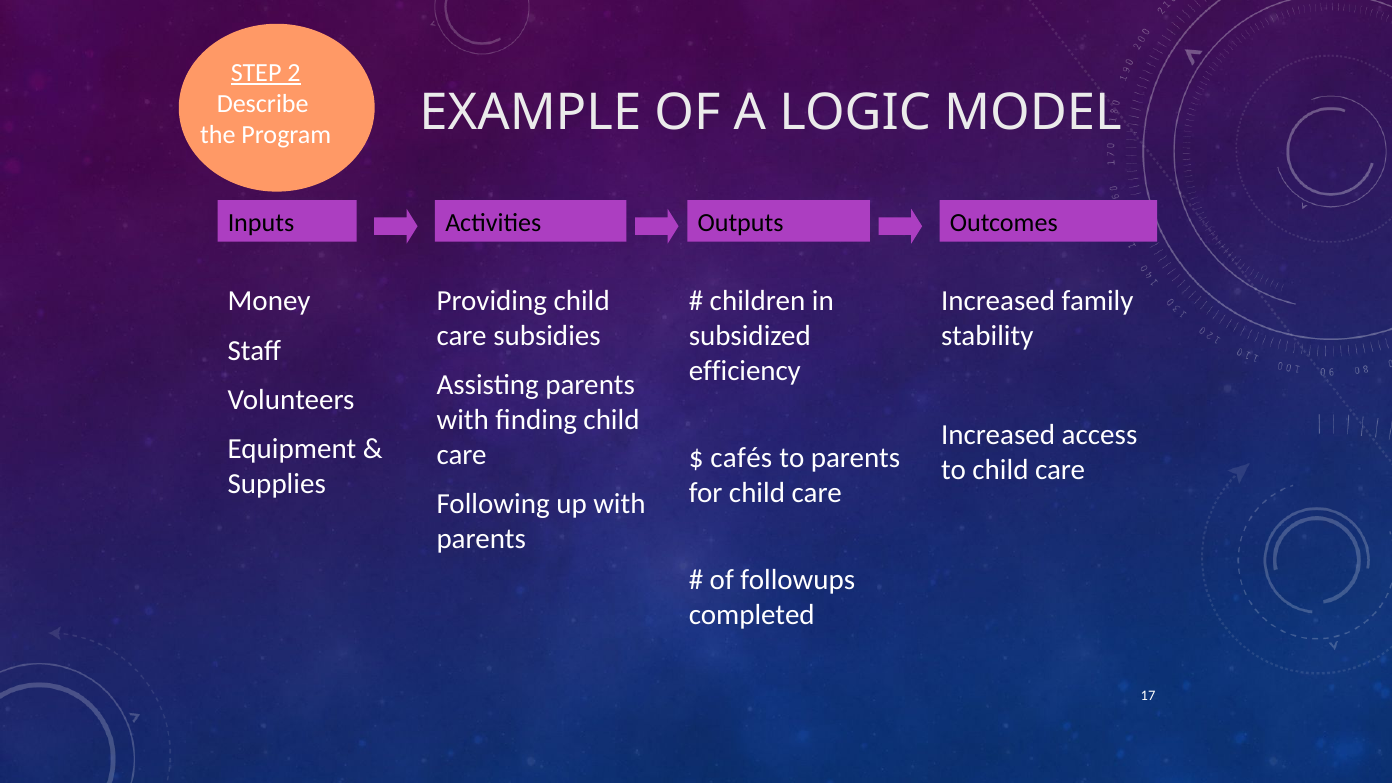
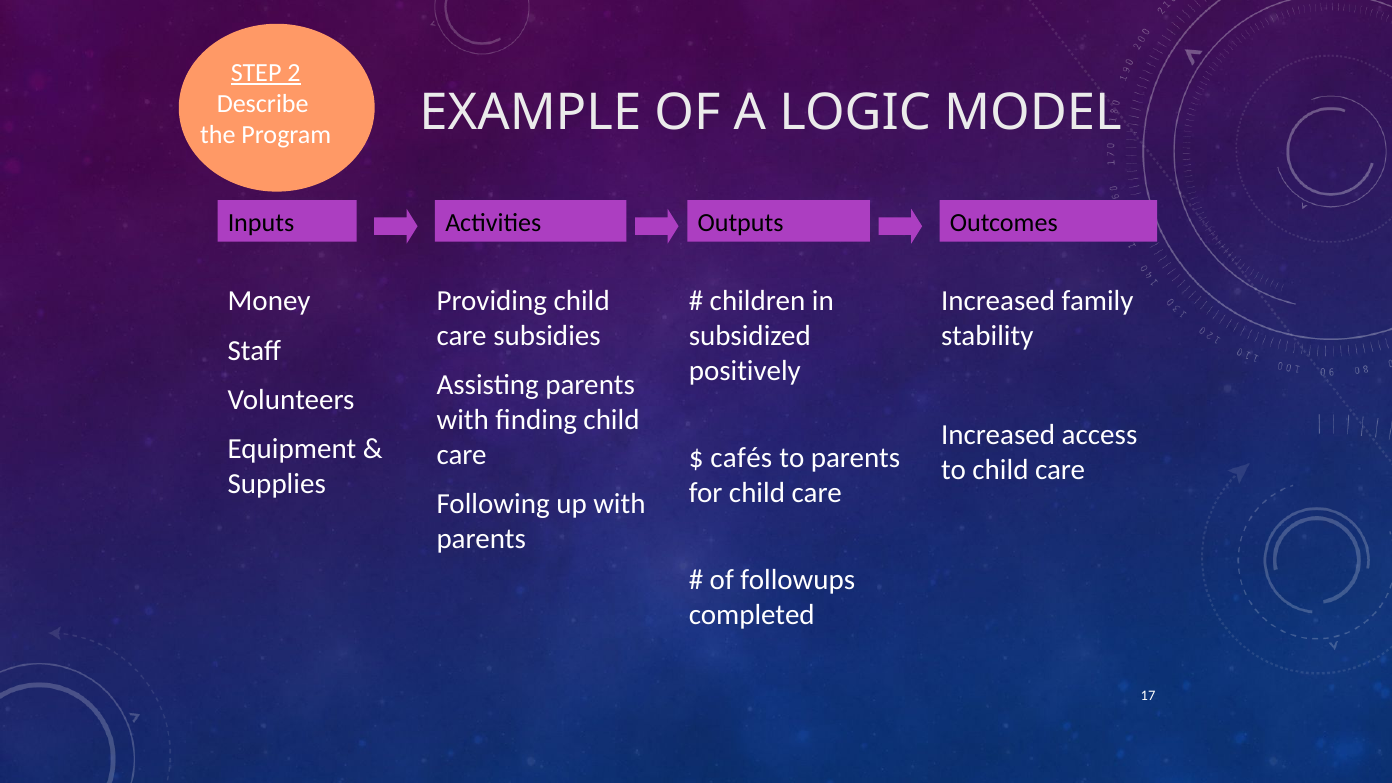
efficiency: efficiency -> positively (745, 371)
